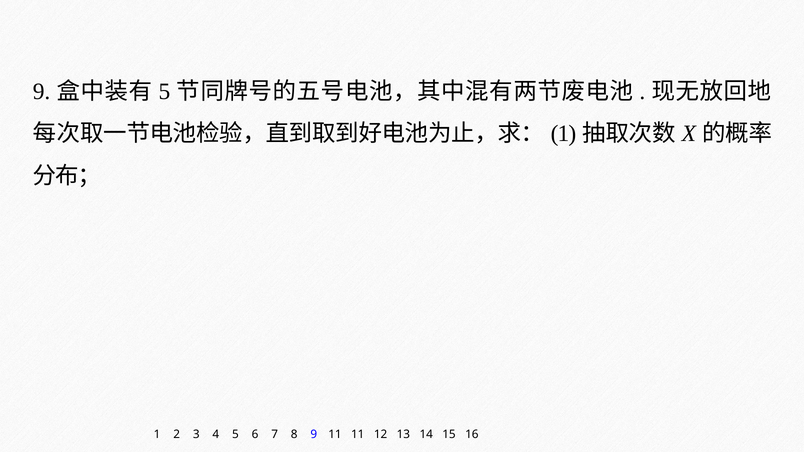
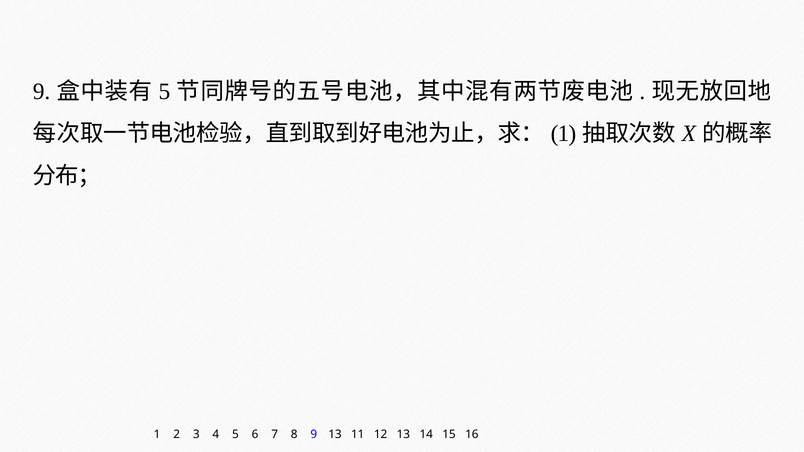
9 11: 11 -> 13 (335, 435)
